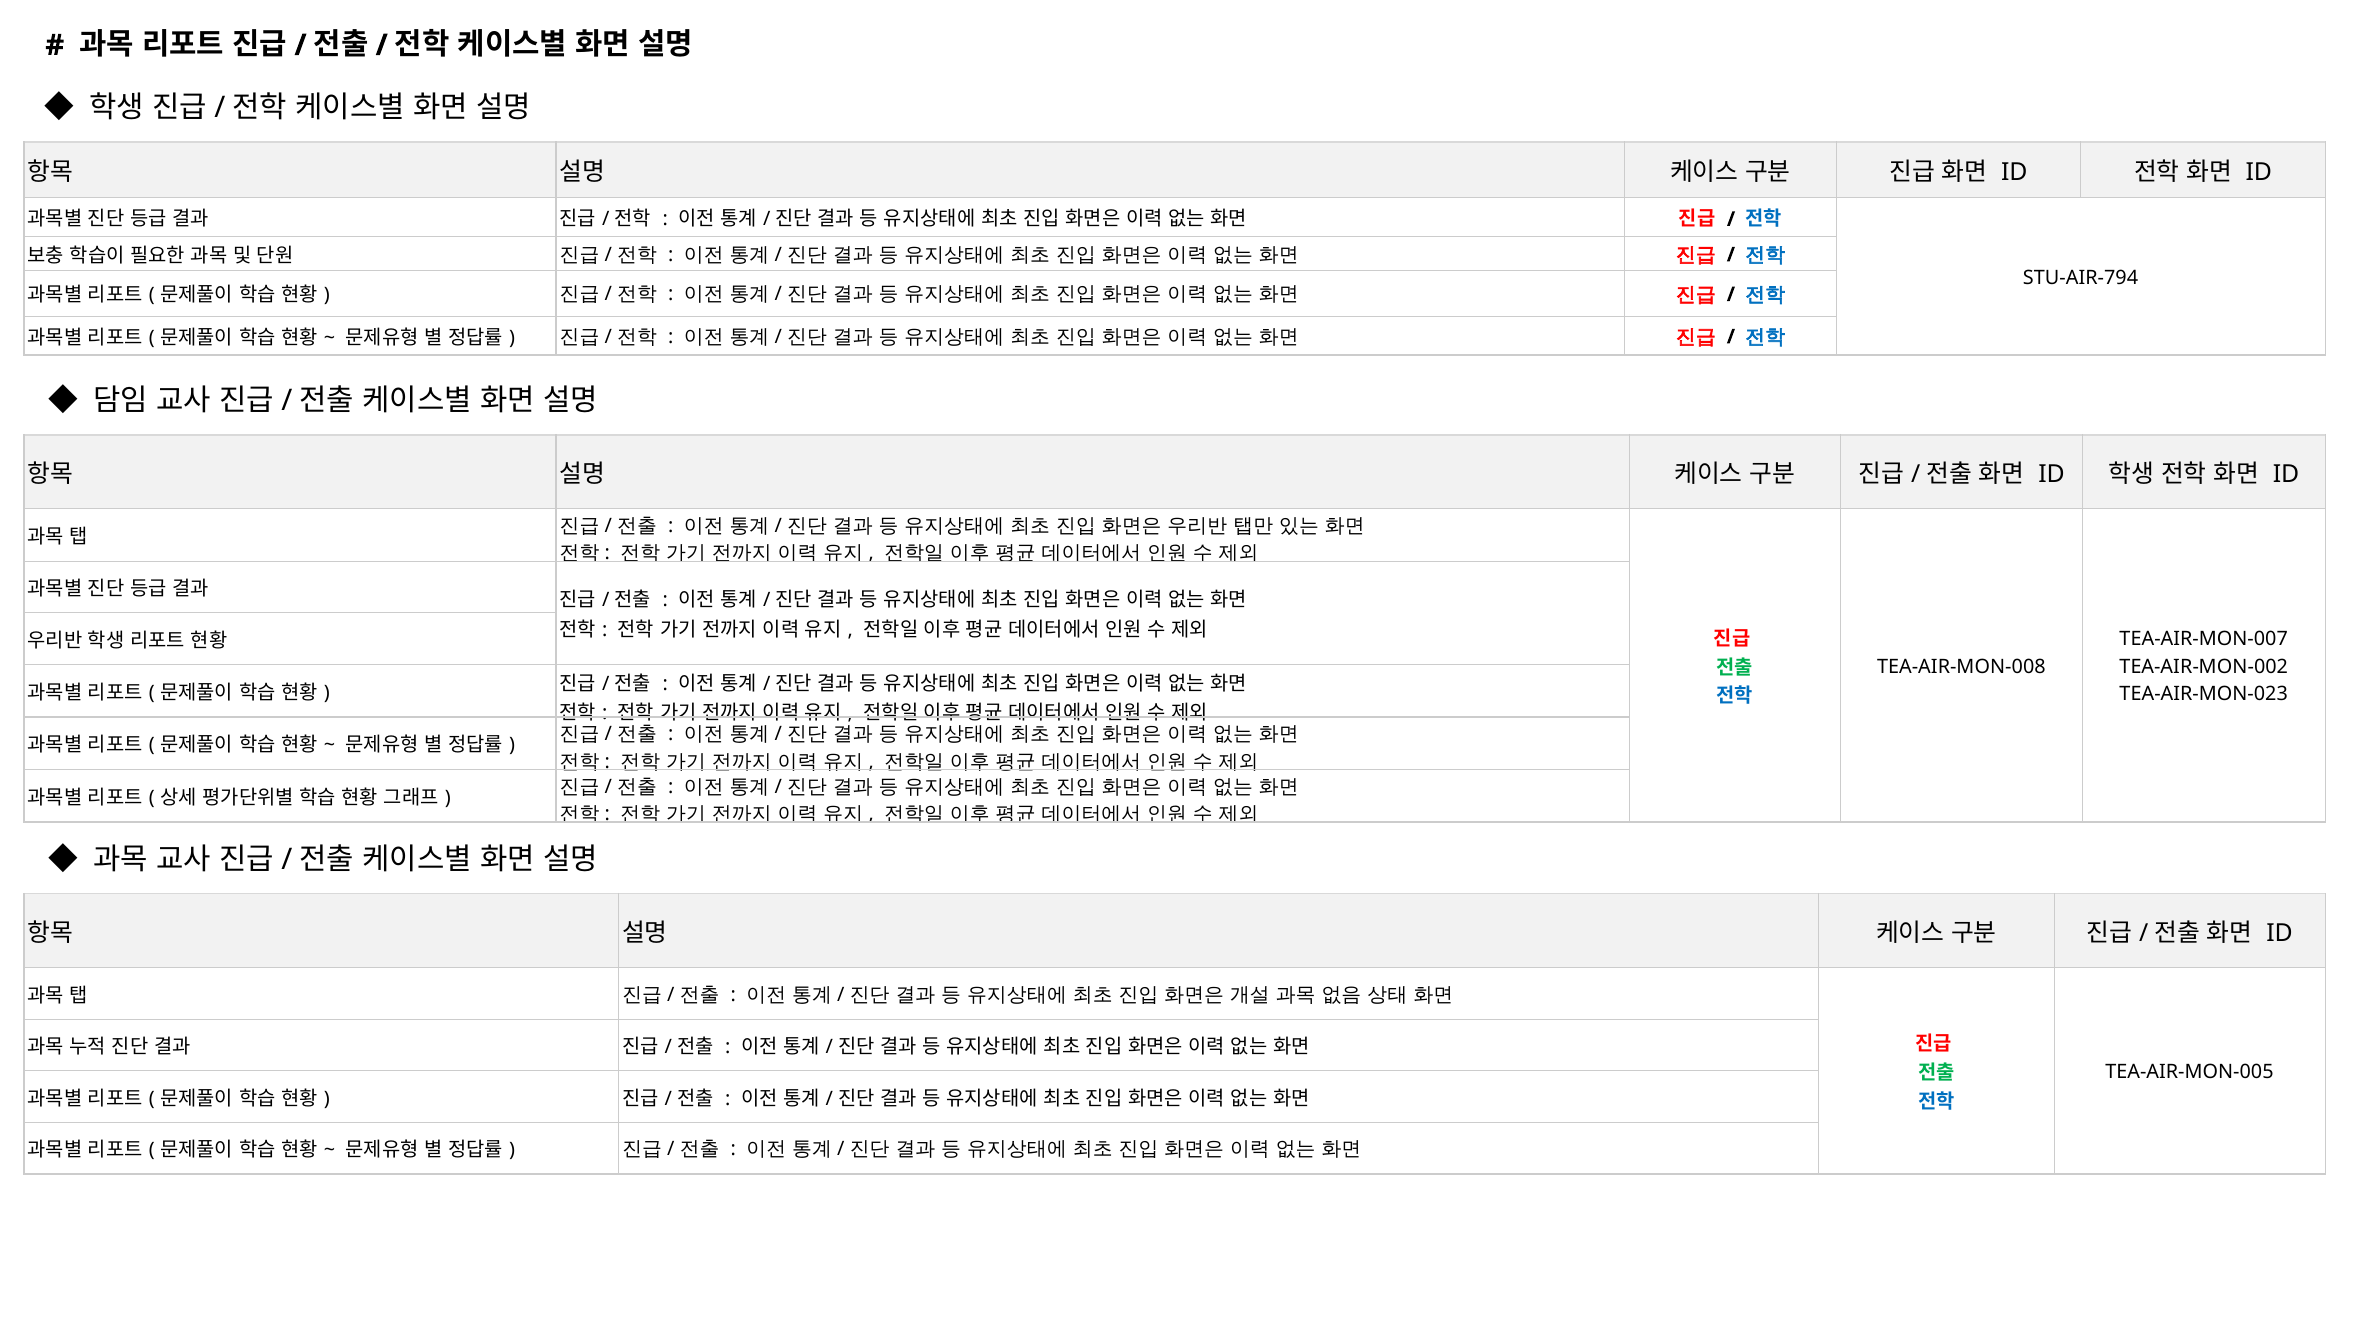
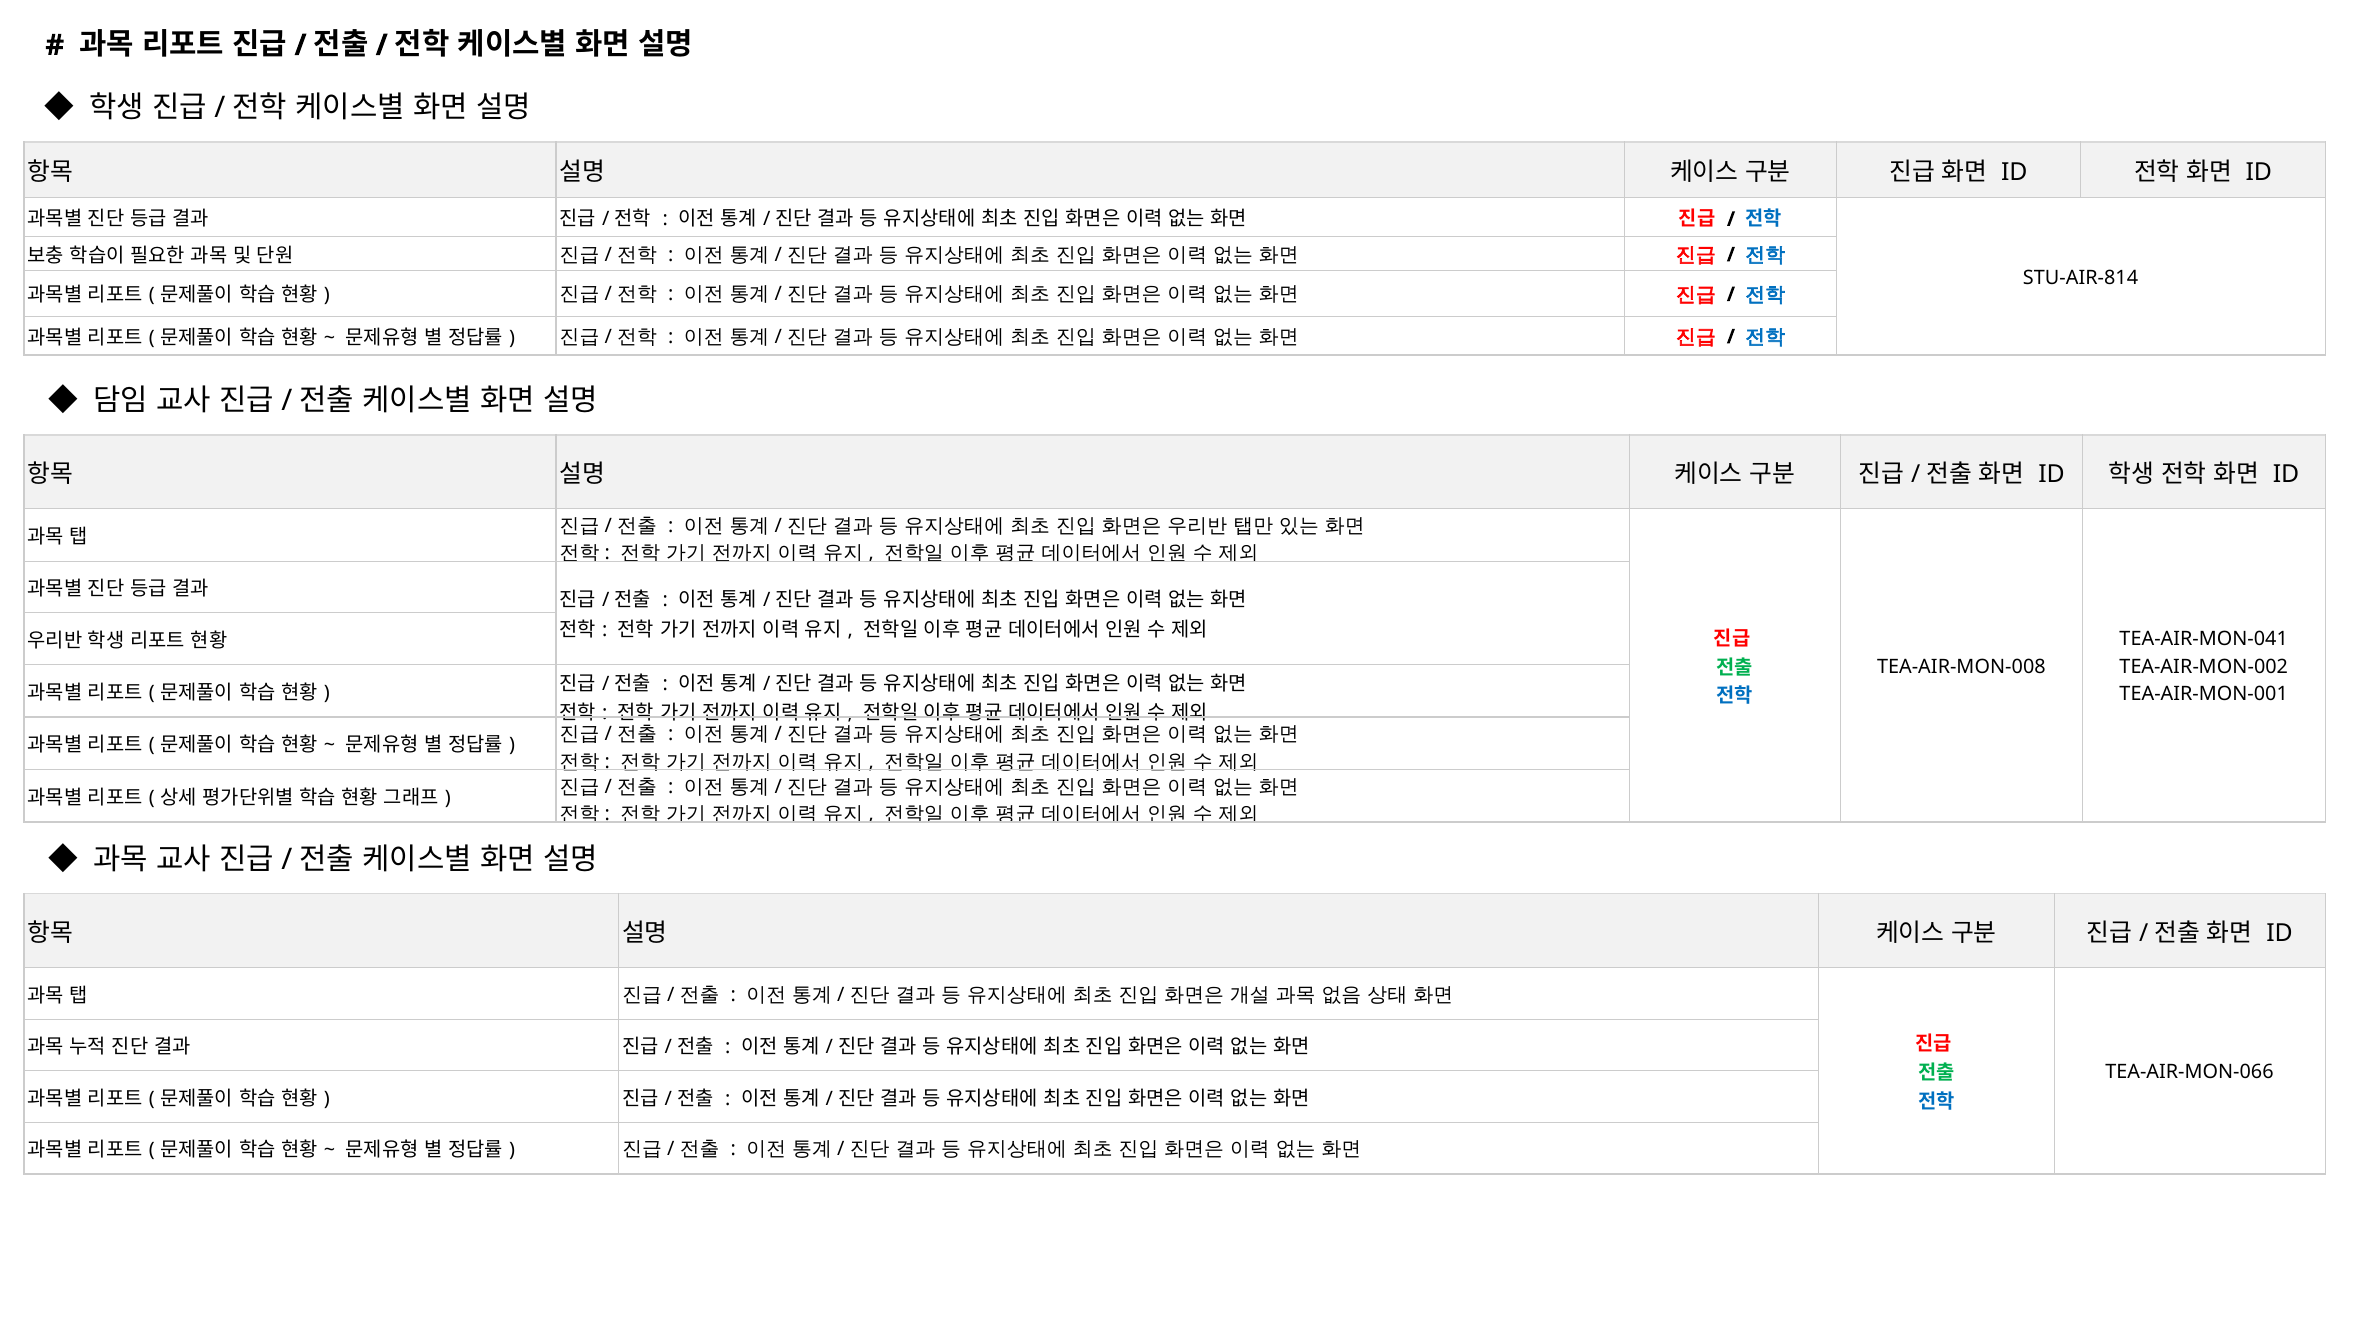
STU-AIR-794: STU-AIR-794 -> STU-AIR-814 (2081, 277)
TEA-AIR-MON-007: TEA-AIR-MON-007 -> TEA-AIR-MON-041 (2204, 639)
TEA-AIR-MON-023: TEA-AIR-MON-023 -> TEA-AIR-MON-001 (2204, 694)
TEA-AIR-MON-005: TEA-AIR-MON-005 -> TEA-AIR-MON-066 (2189, 1072)
